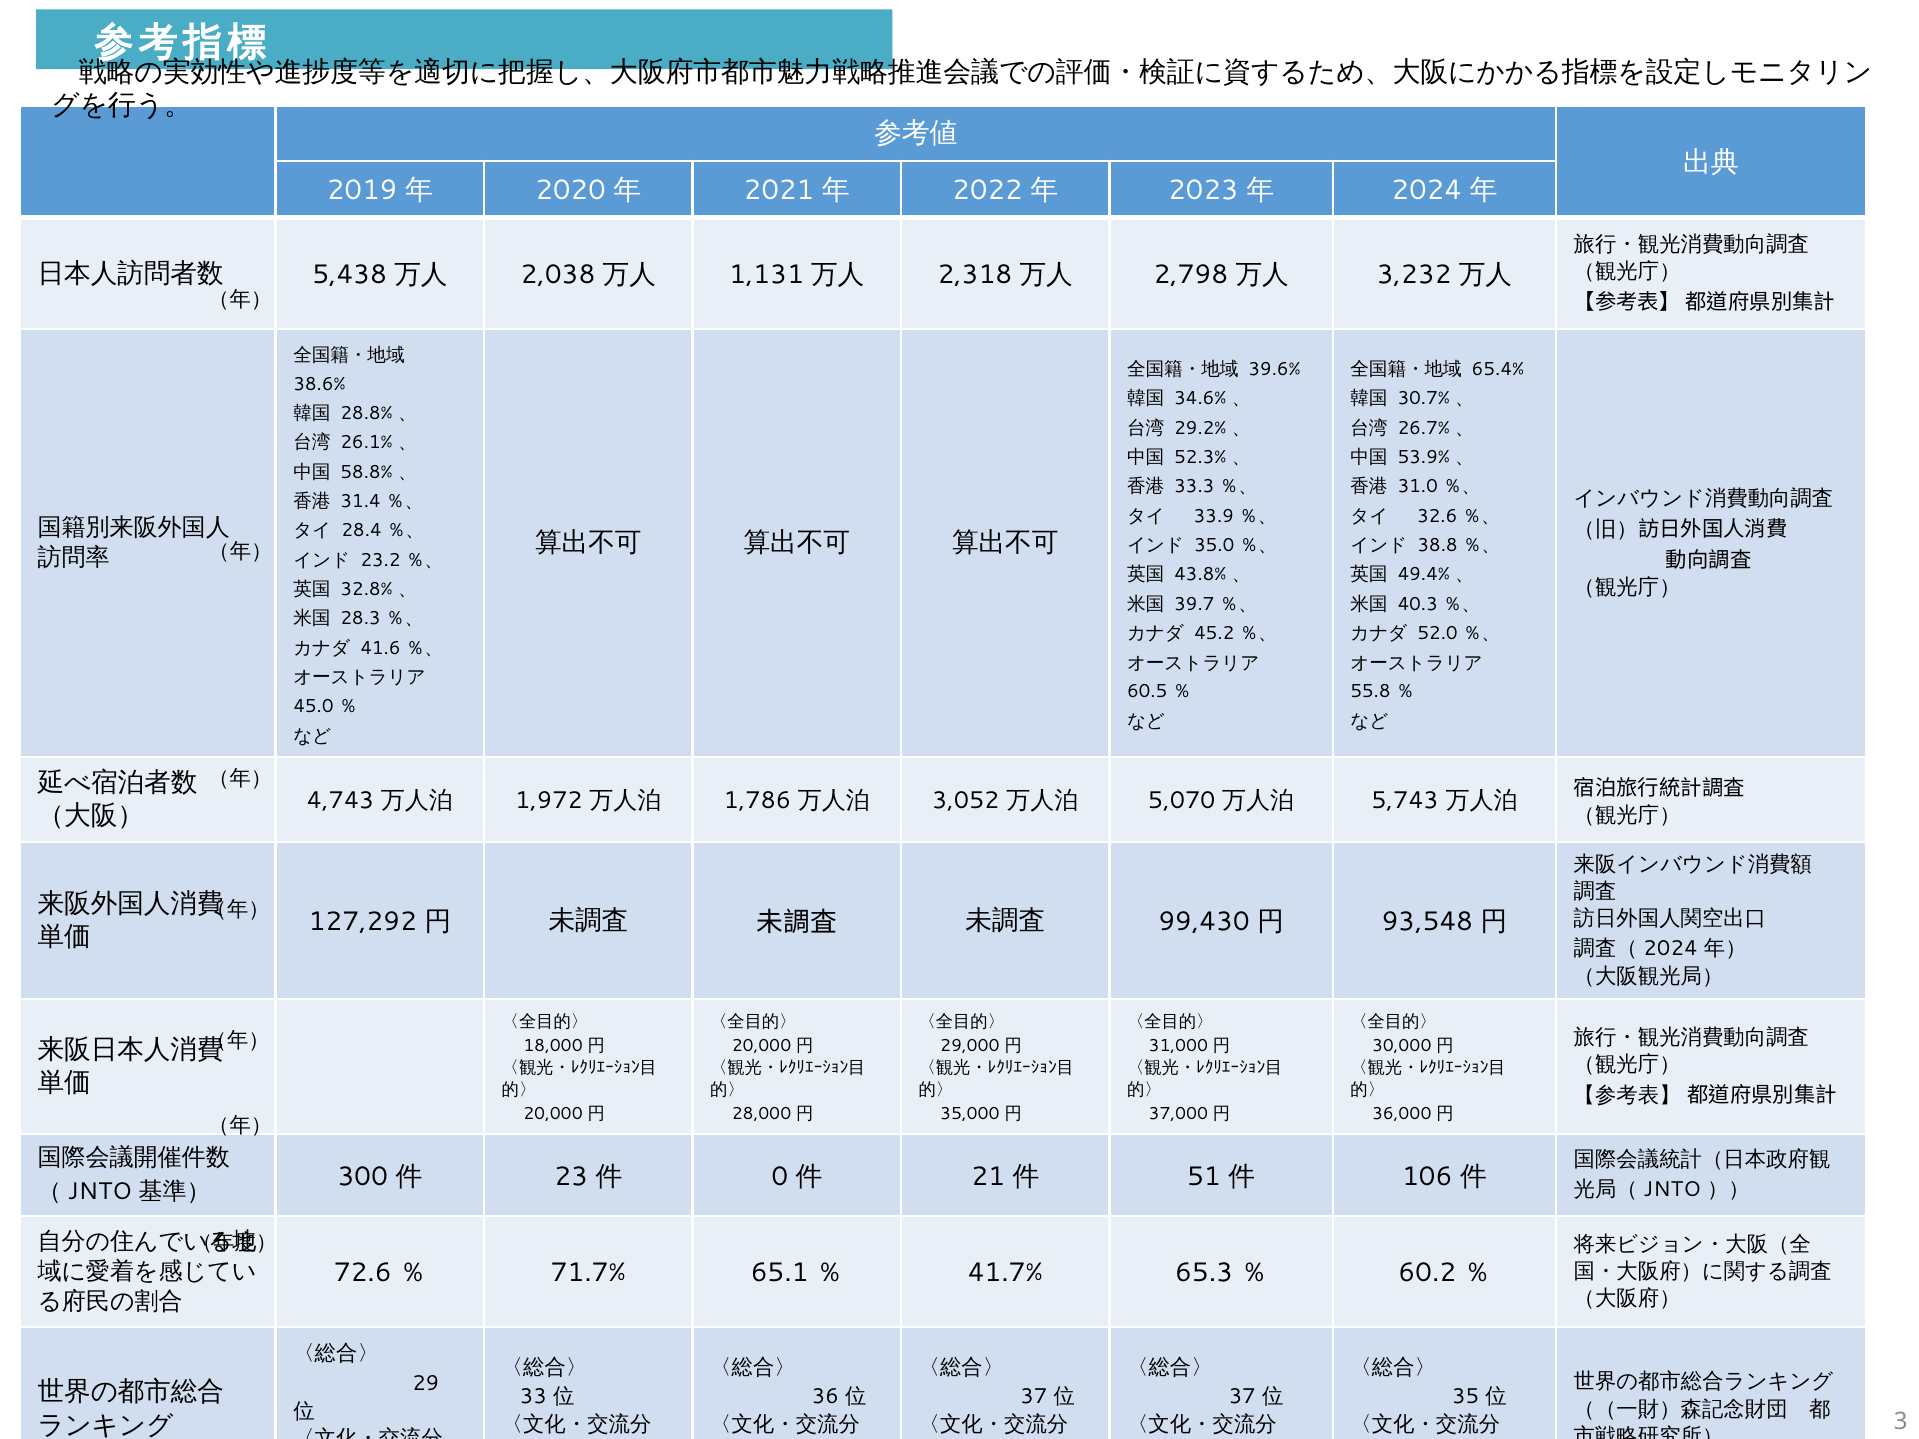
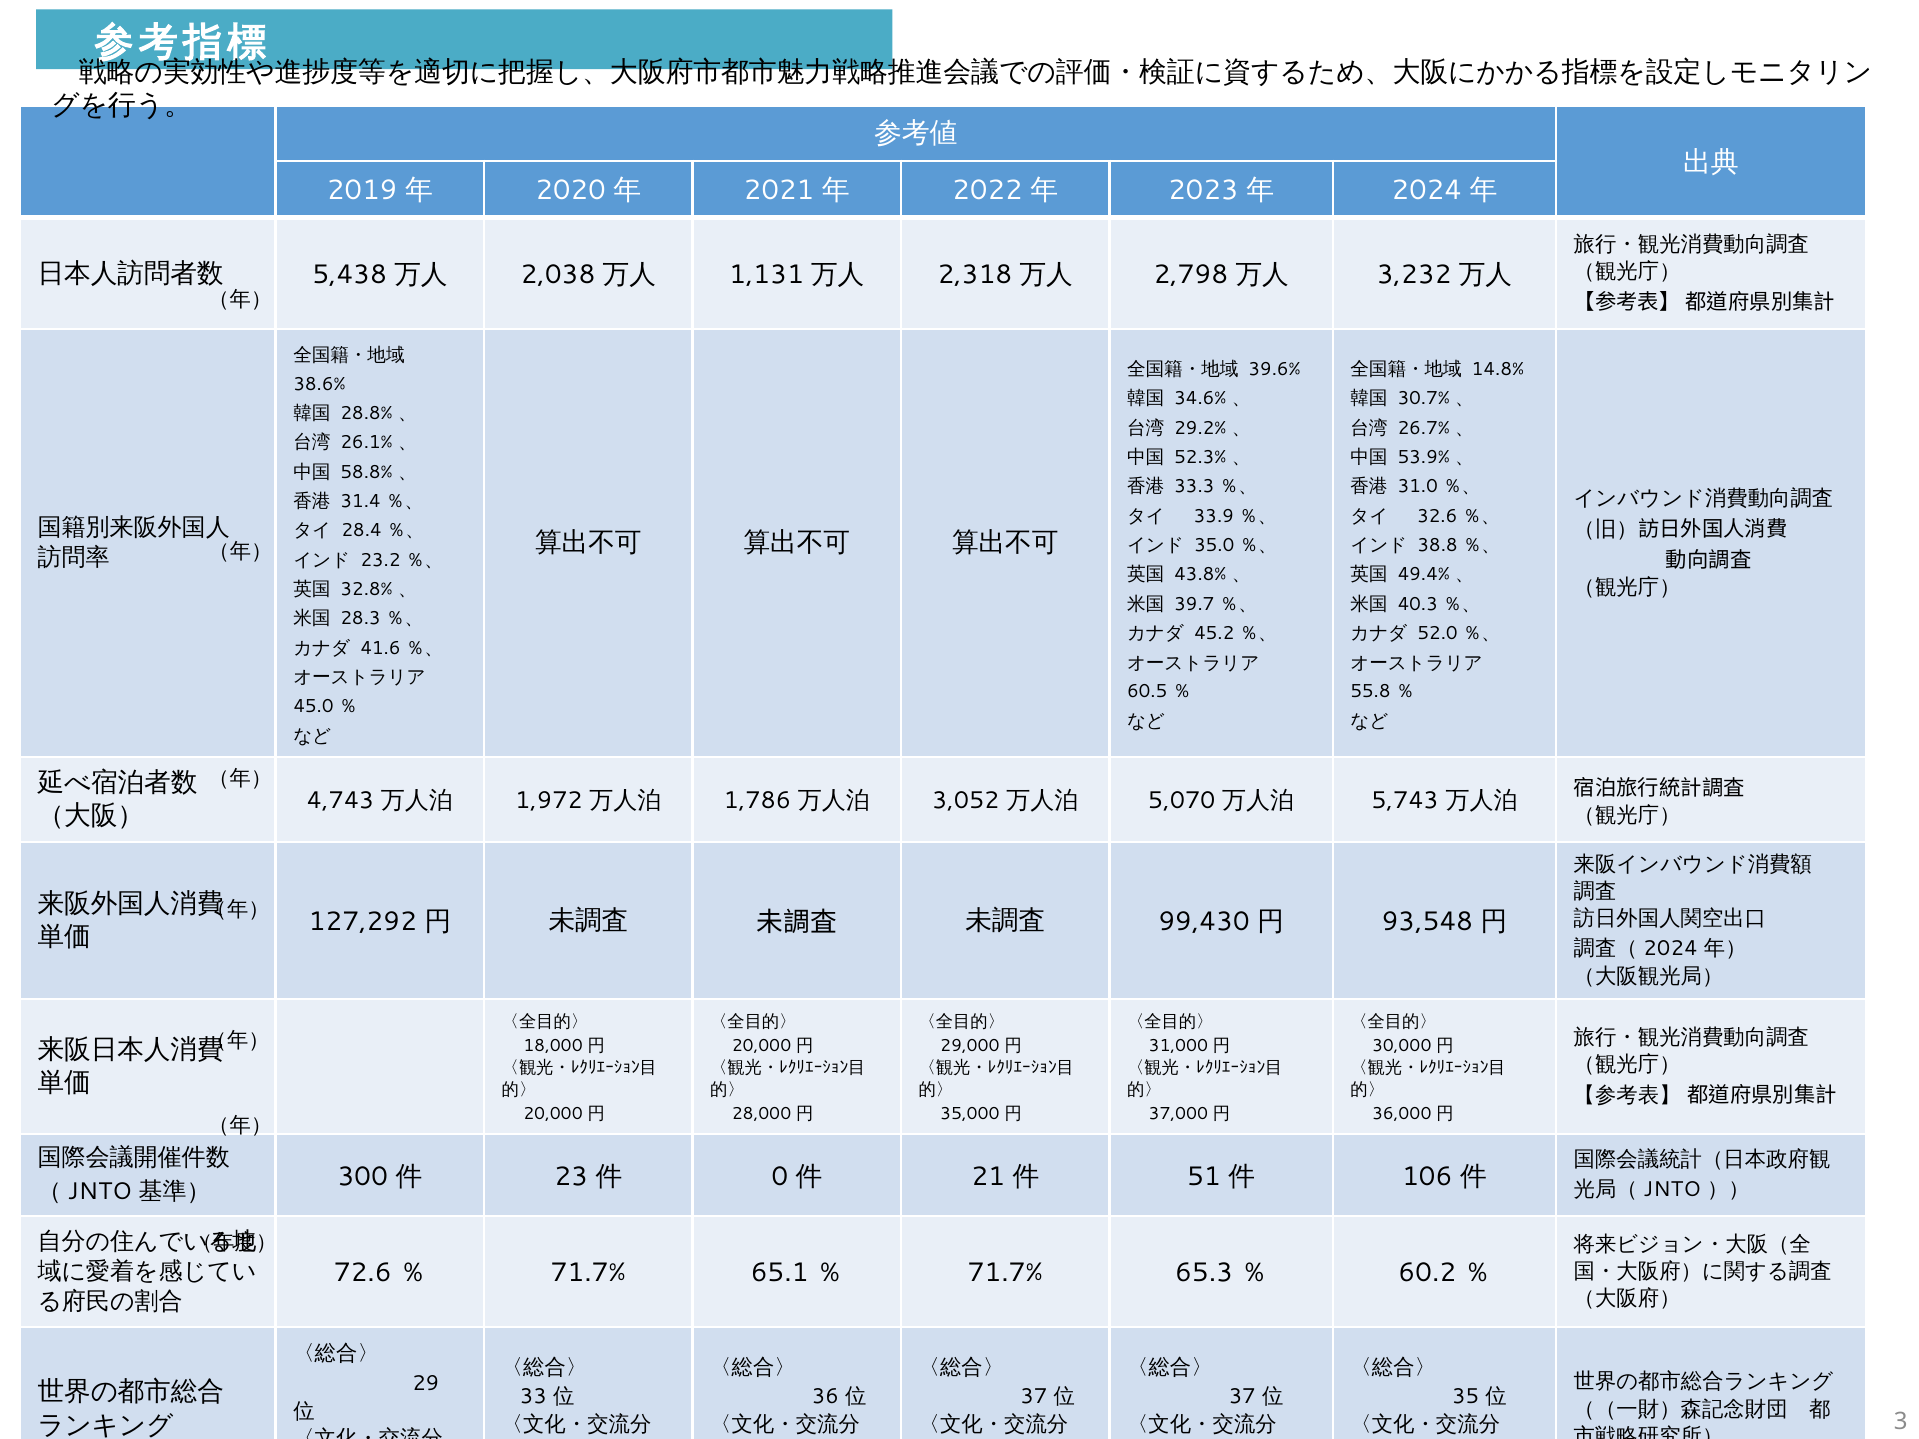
65.4%: 65.4% -> 14.8% (1498, 369)
41.7%: 41.7% -> 71.7% (1005, 1273)
